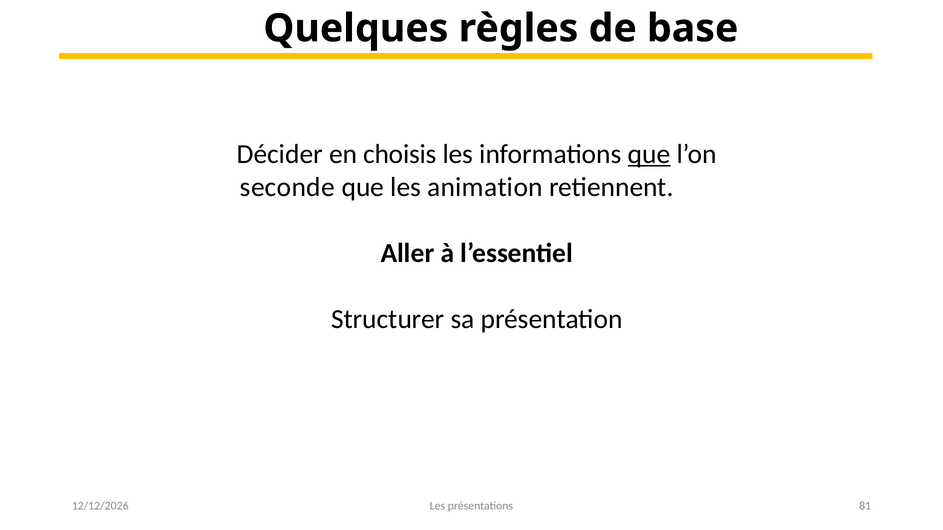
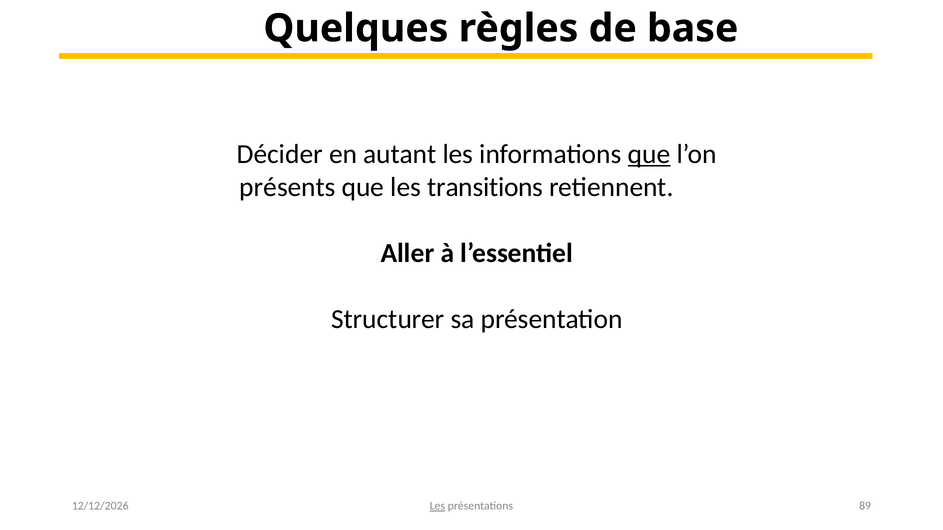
choisis: choisis -> autant (400, 154)
seconde: seconde -> présents (288, 187)
animation: animation -> transitions (485, 187)
Les underline: none -> present (437, 506)
81: 81 -> 89 (865, 506)
